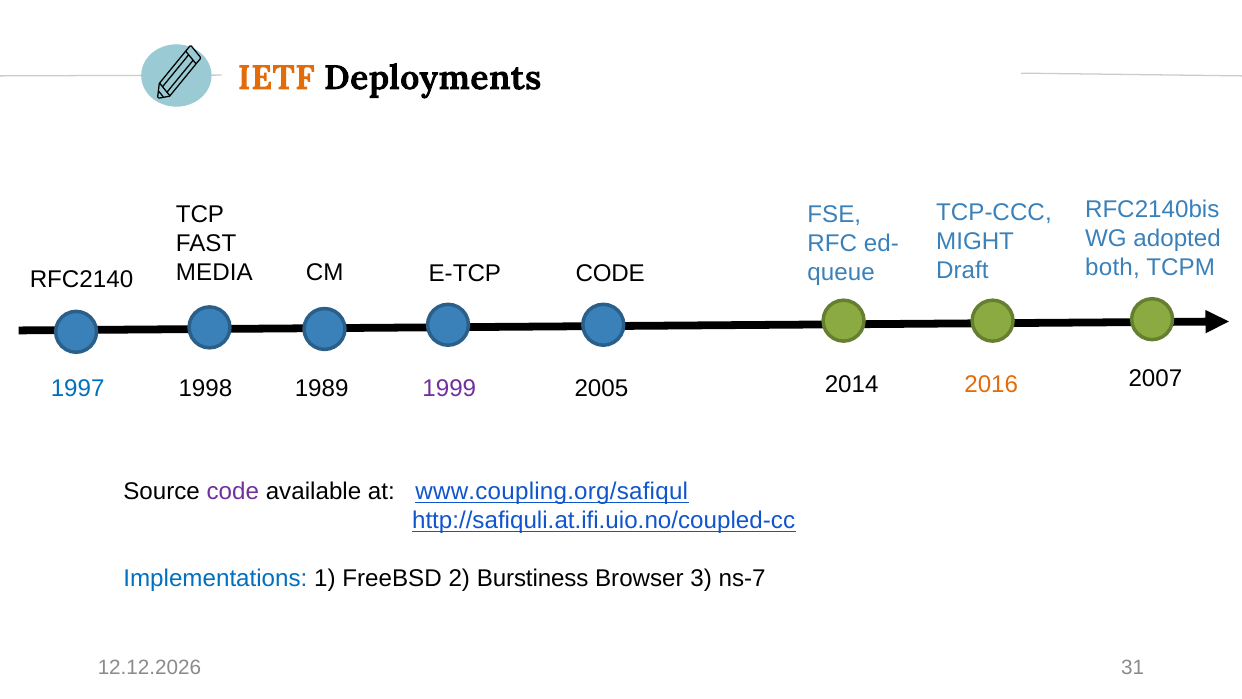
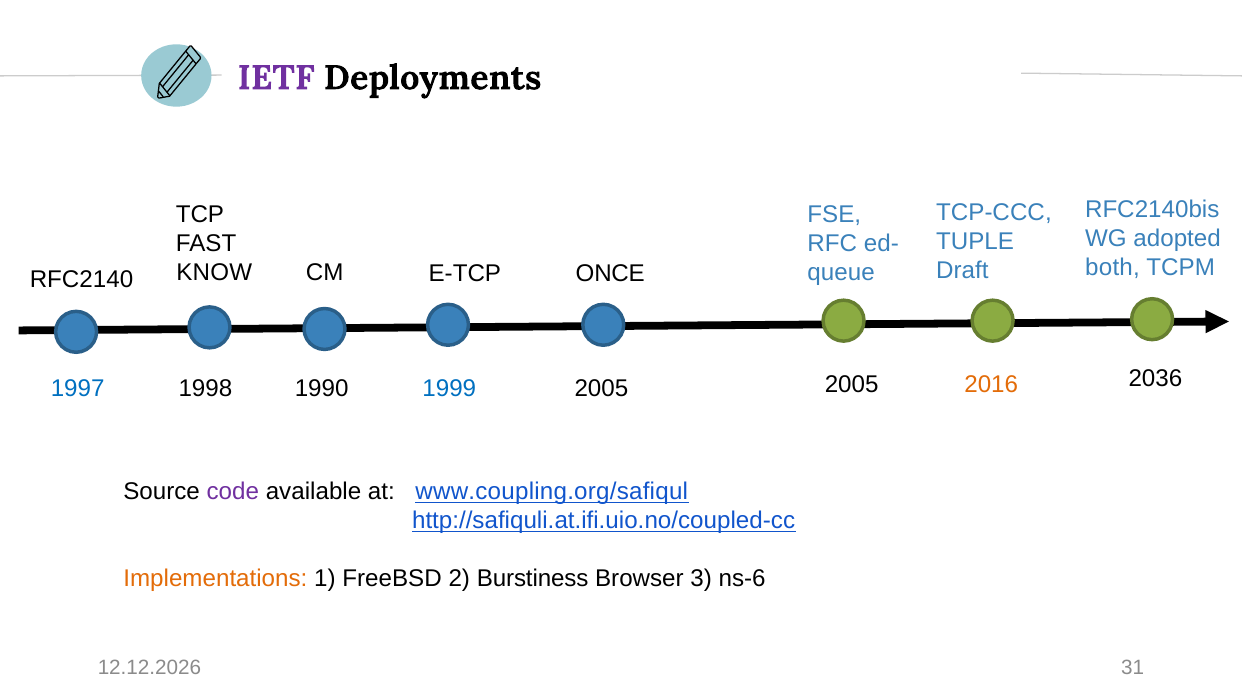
IETF colour: orange -> purple (276, 78)
MIGHT: MIGHT -> TUPLE (975, 242)
MEDIA: MEDIA -> KNOW (214, 272)
CODE: CODE -> ONCE (610, 273)
2007: 2007 -> 2036 (1155, 378)
2014: 2014 -> 2005 (852, 384)
1999 colour: purple -> blue (449, 388)
1989: 1989 -> 1990 (322, 388)
Implementations colour: blue -> orange (215, 579)
ns-7: ns-7 -> ns-6 (742, 579)
